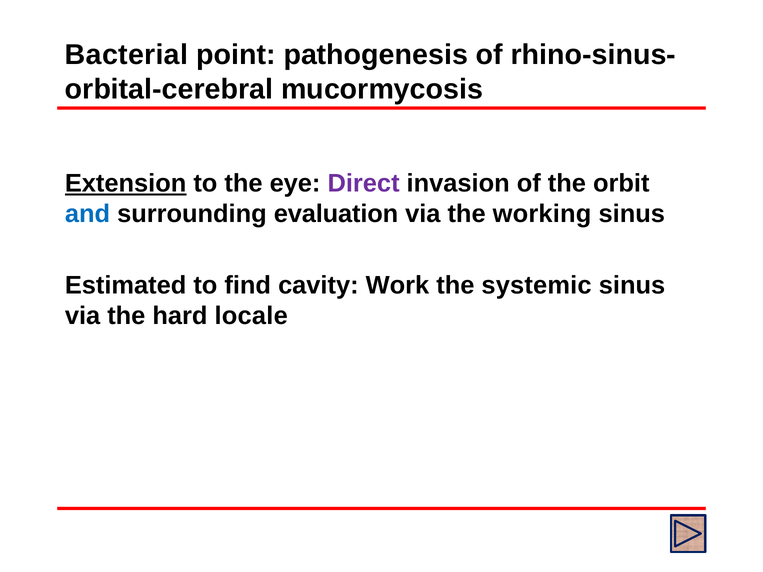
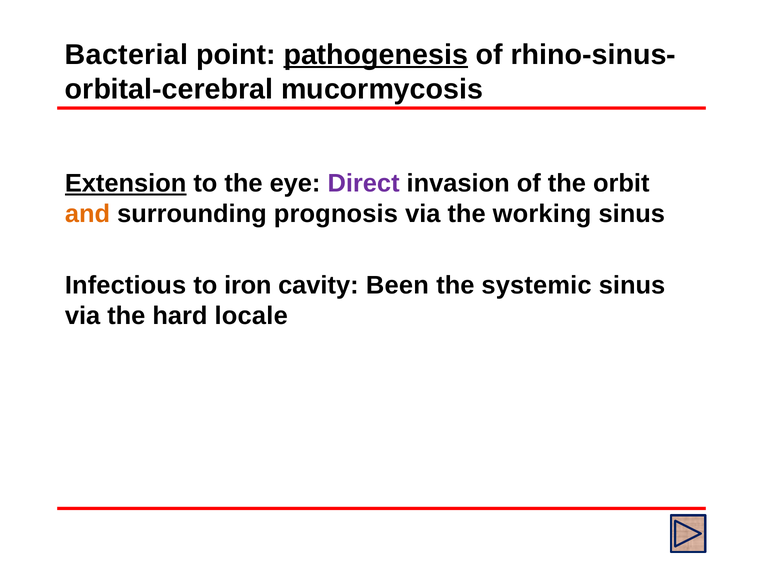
pathogenesis underline: none -> present (376, 55)
and colour: blue -> orange (87, 214)
evaluation: evaluation -> prognosis (336, 214)
Estimated: Estimated -> Infectious (126, 285)
find: find -> iron (248, 285)
Work: Work -> Been (397, 285)
